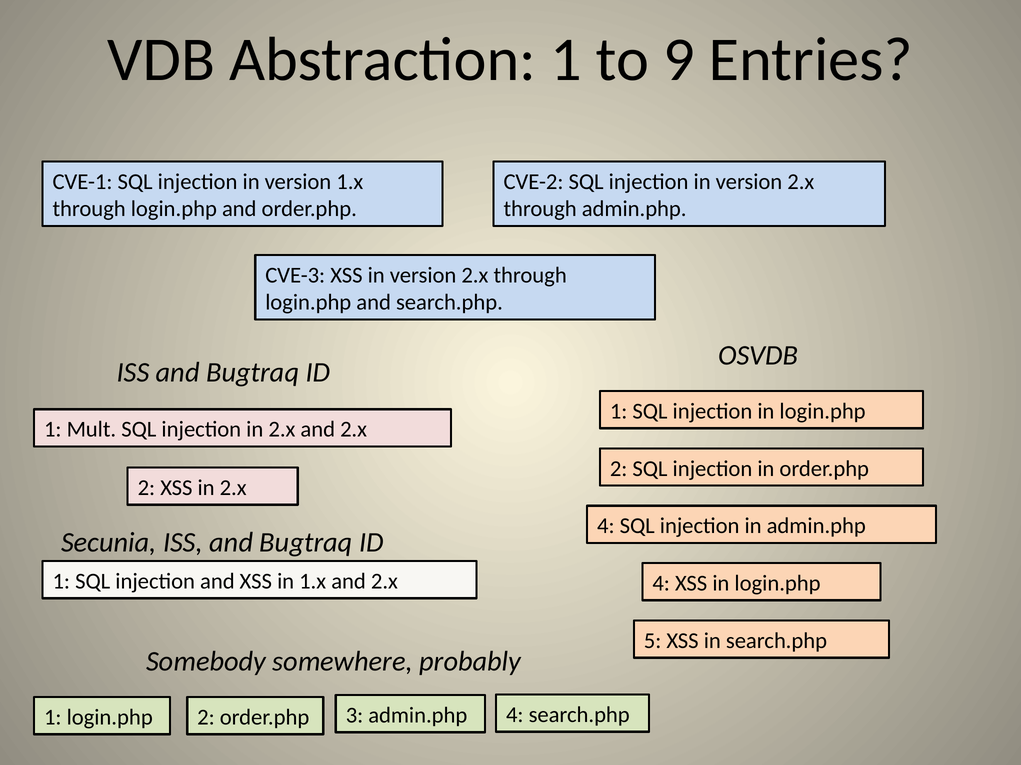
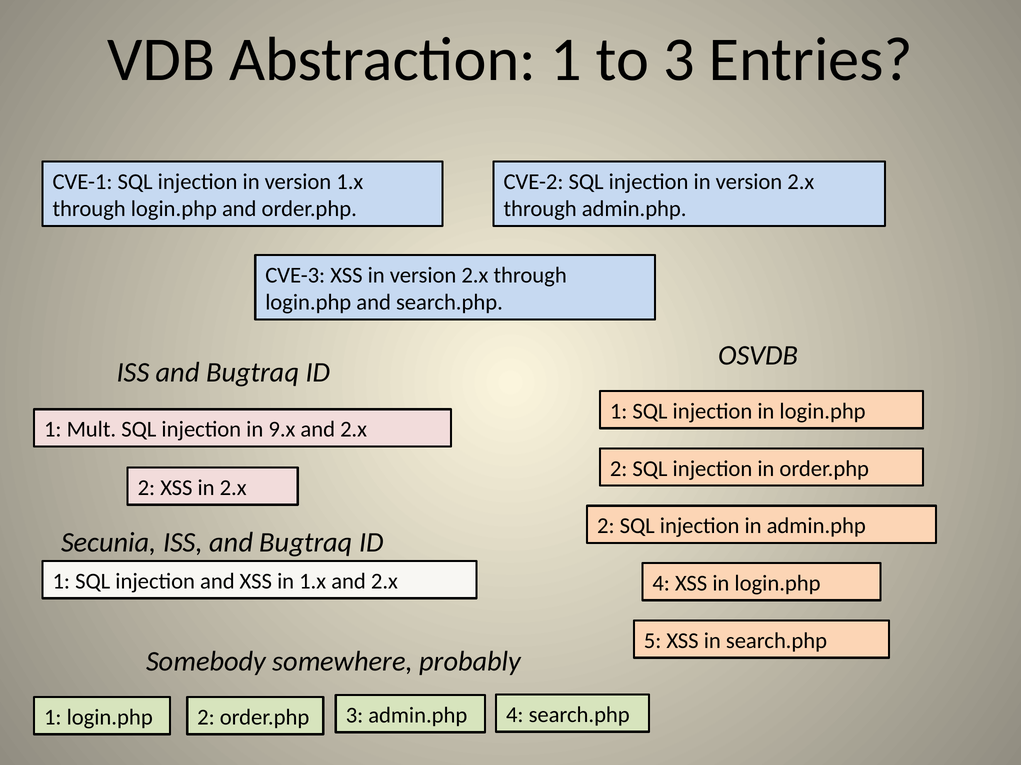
to 9: 9 -> 3 (679, 60)
injection in 2.x: 2.x -> 9.x (282, 430)
4: 4 -> 2 (606, 526)
